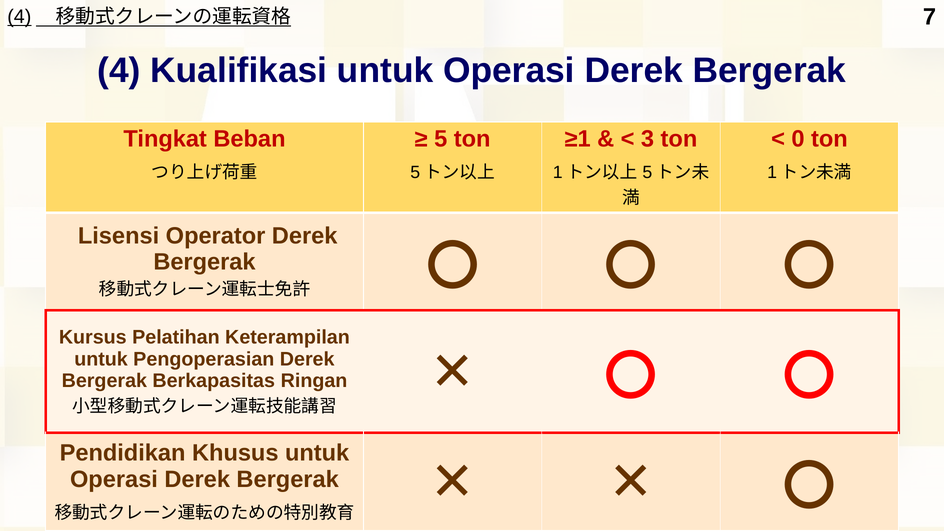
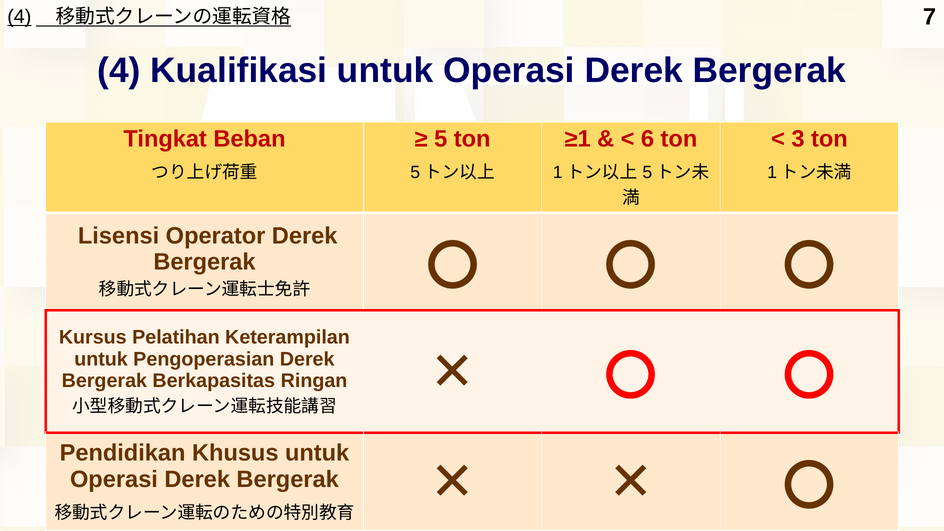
3: 3 -> 6 (647, 139)
0: 0 -> 3 (798, 139)
